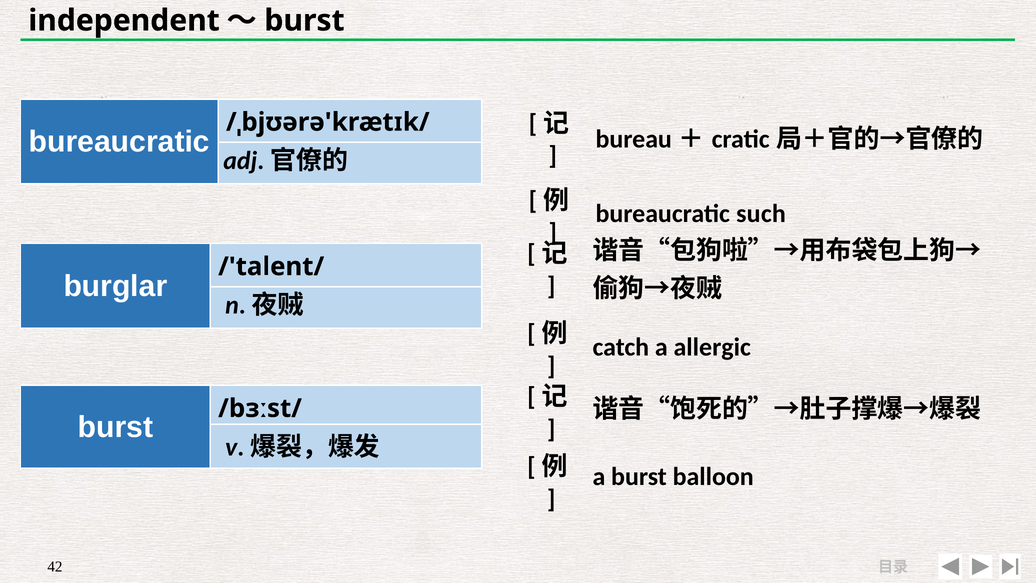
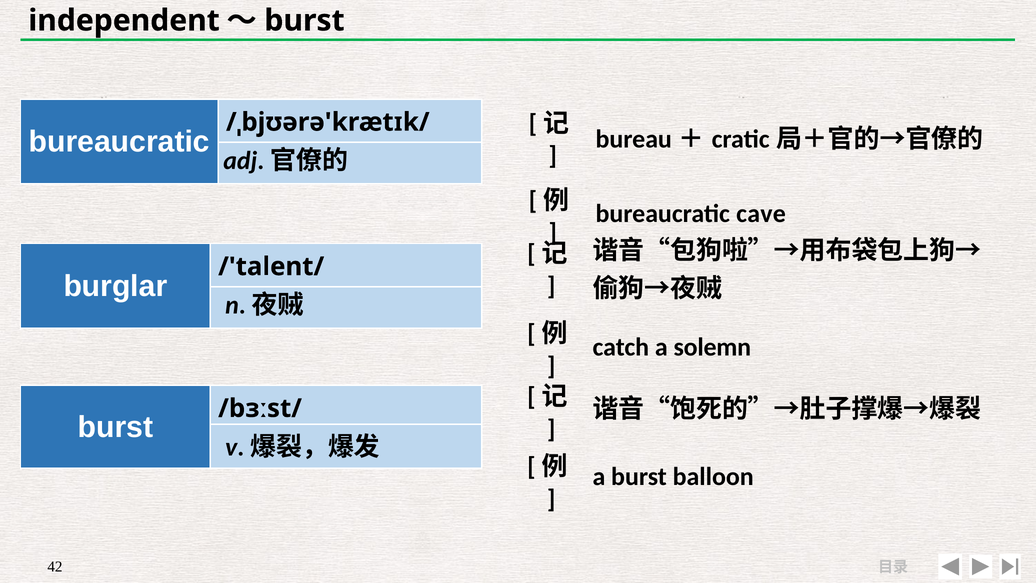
such: such -> cave (761, 214)
allergic: allergic -> solemn (712, 347)
